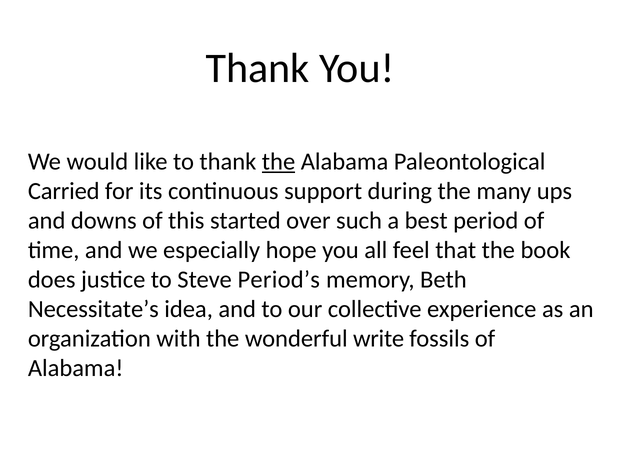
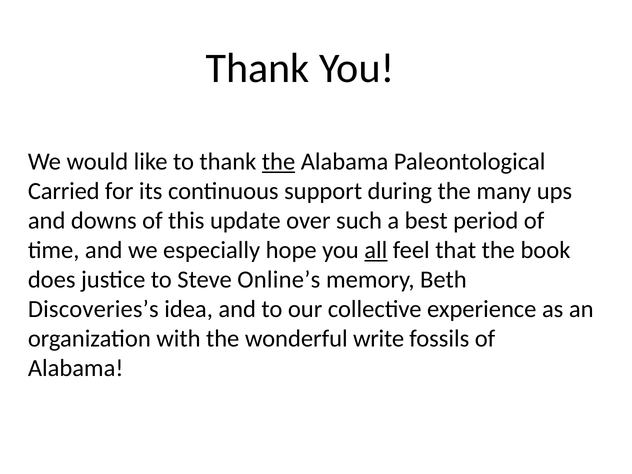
started: started -> update (245, 221)
all underline: none -> present (376, 250)
Period’s: Period’s -> Online’s (279, 280)
Necessitate’s: Necessitate’s -> Discoveries’s (93, 309)
